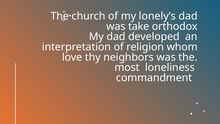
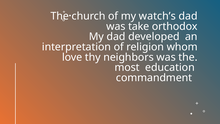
lonely’s: lonely’s -> watch’s (157, 16)
loneliness: loneliness -> education (170, 67)
